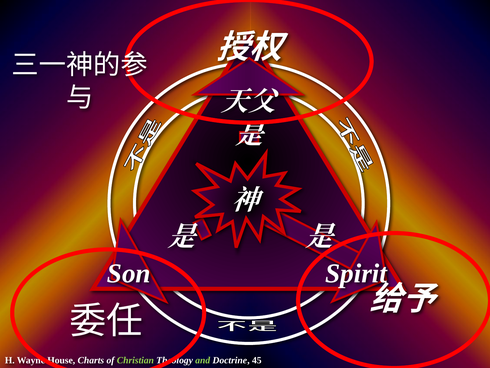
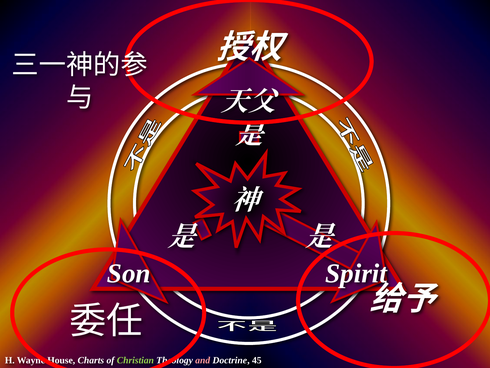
and colour: light green -> pink (203, 360)
